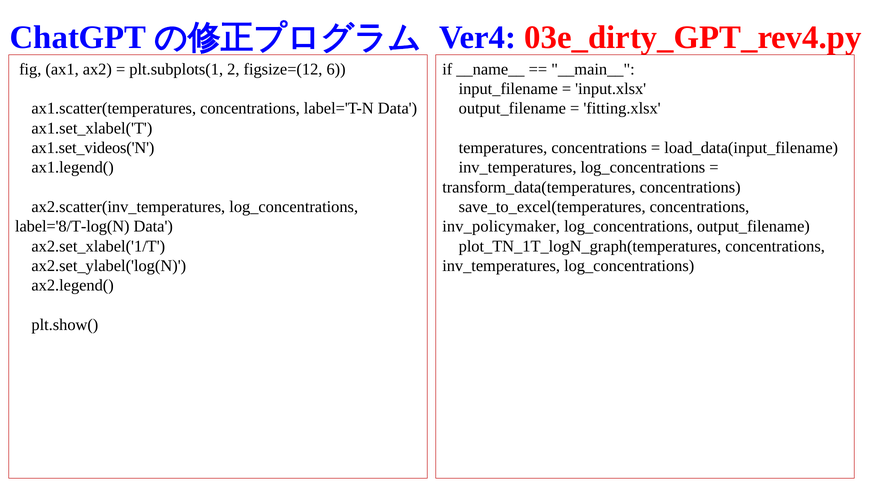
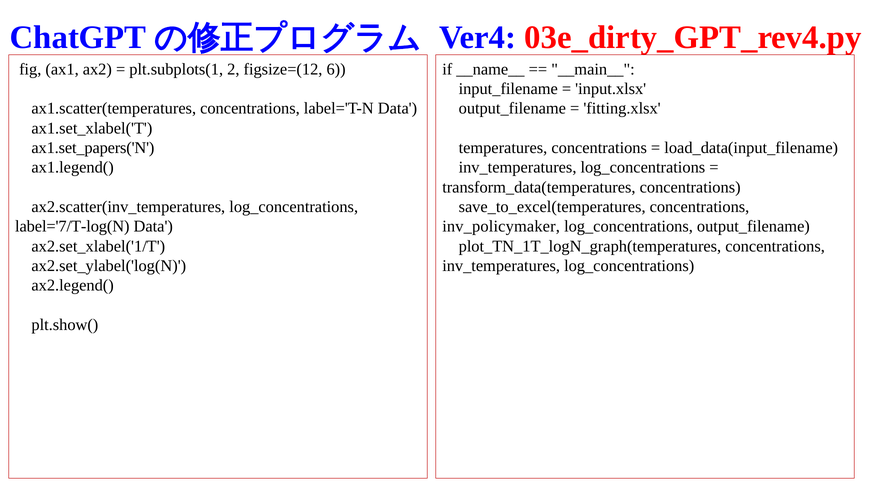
ax1.set_videos('N: ax1.set_videos('N -> ax1.set_papers('N (93, 148)
label='8/T-log(N: label='8/T-log(N -> label='7/T-log(N (72, 227)
